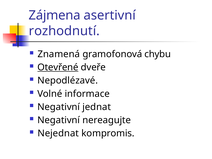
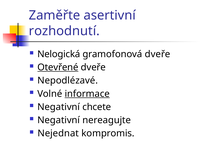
Zájmena: Zájmena -> Zaměřte (55, 15)
Znamená: Znamená -> Nelogická (59, 54)
gramofonová chybu: chybu -> dveře (158, 54)
informace underline: none -> present (87, 94)
jednat: jednat -> chcete (97, 107)
